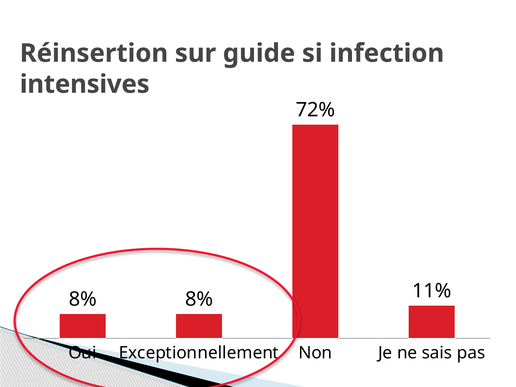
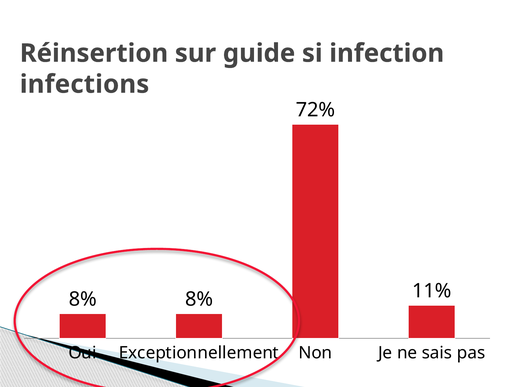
intensives: intensives -> infections (85, 84)
